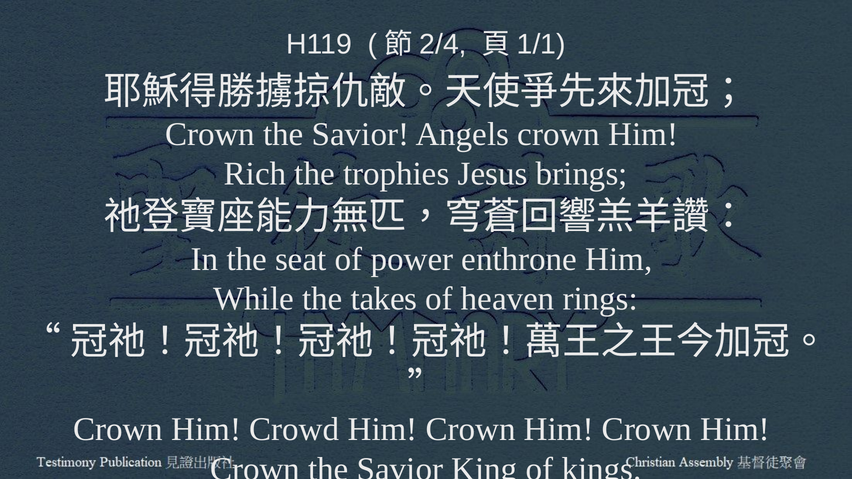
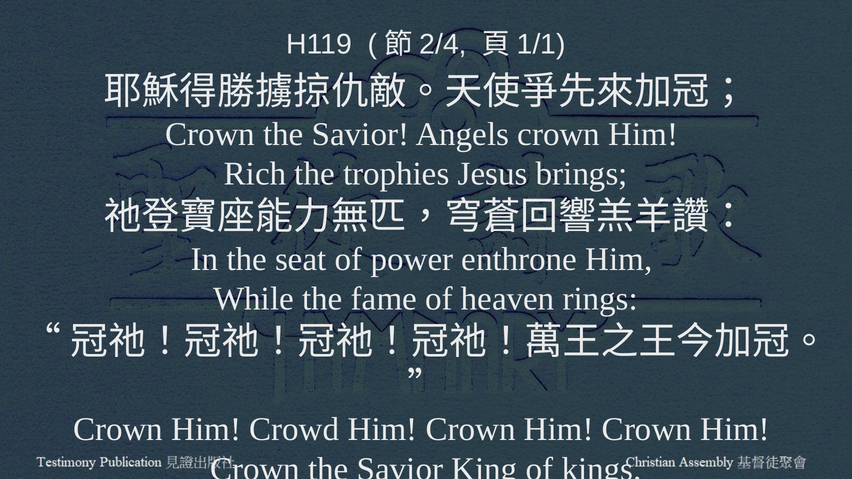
takes: takes -> fame (384, 299)
